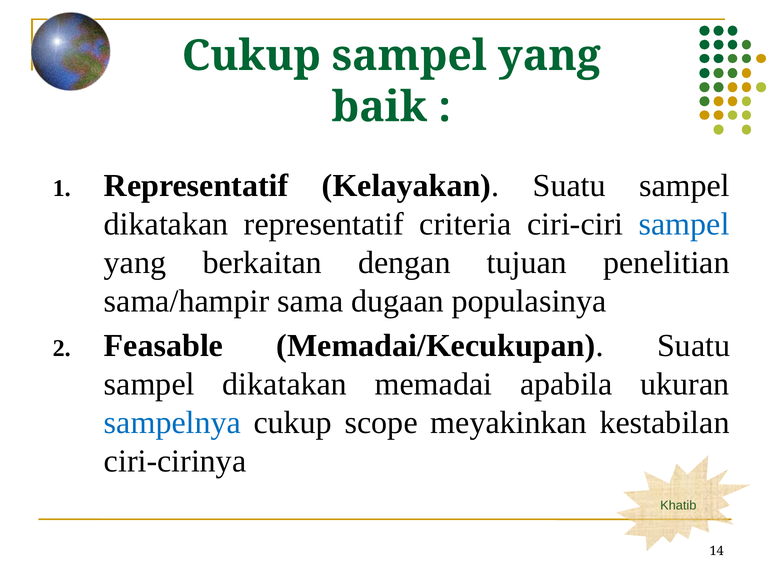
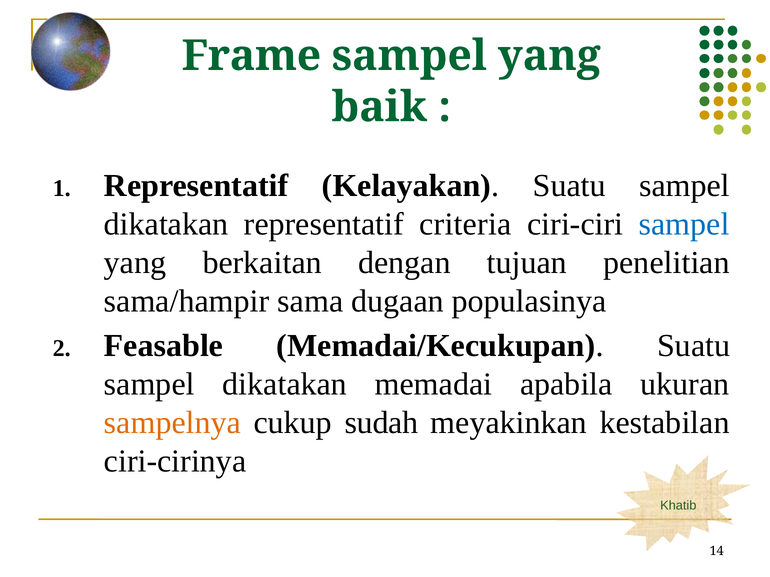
Cukup: Cukup -> Frame (251, 56)
sampelnya colour: blue -> orange (172, 423)
scope: scope -> sudah (381, 423)
